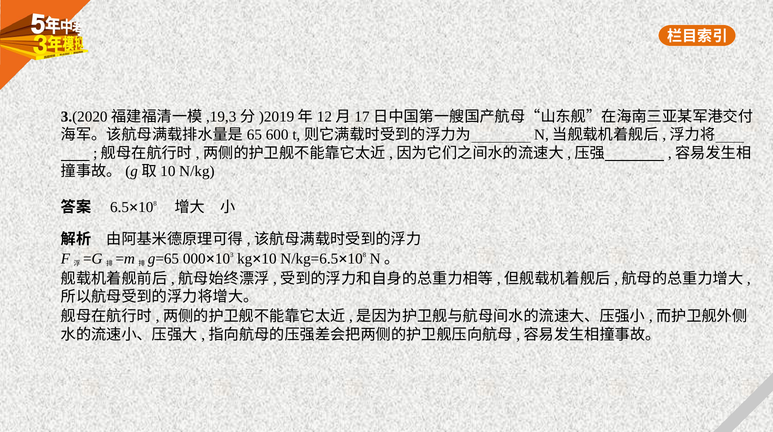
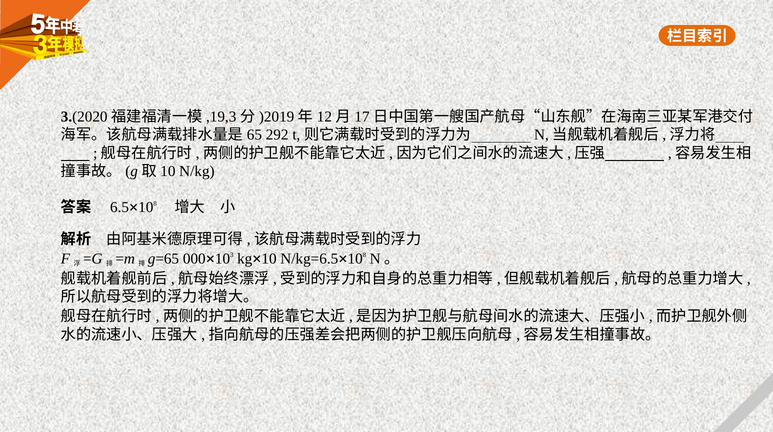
600: 600 -> 292 (277, 135)
